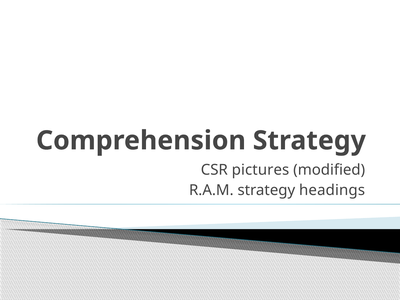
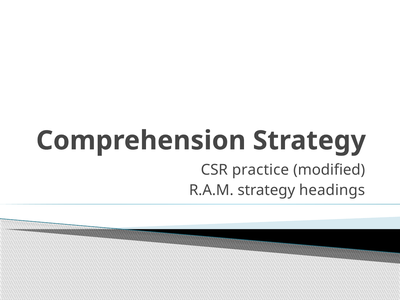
pictures: pictures -> practice (260, 170)
